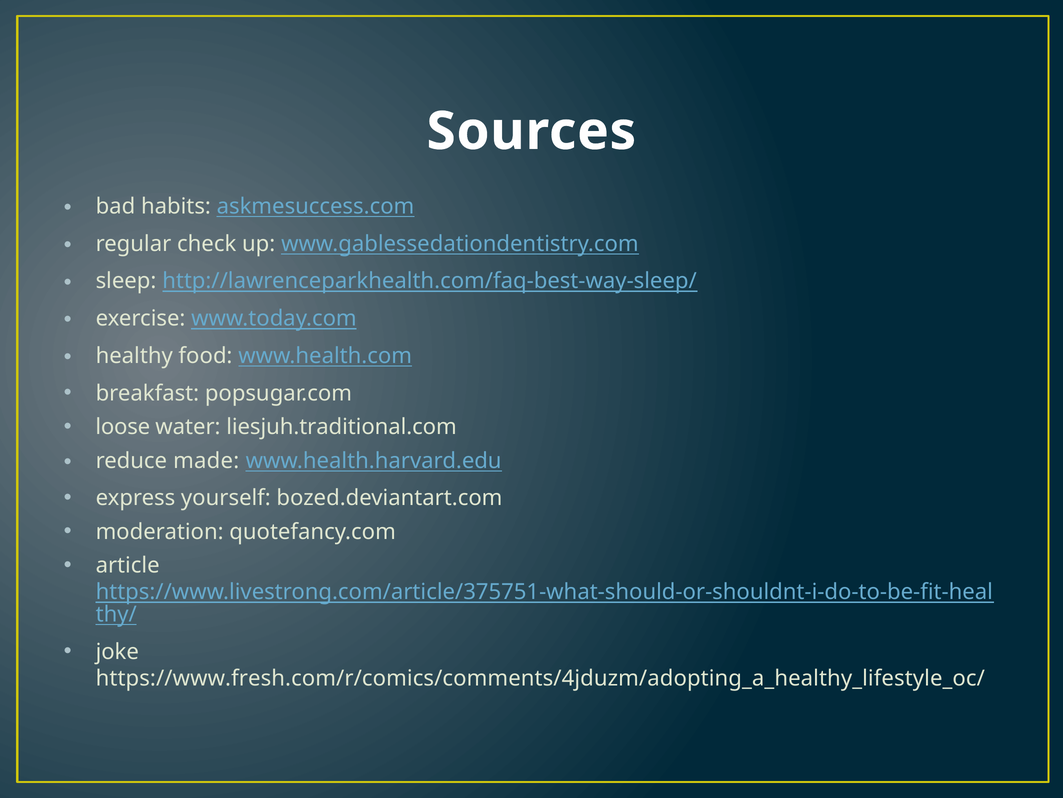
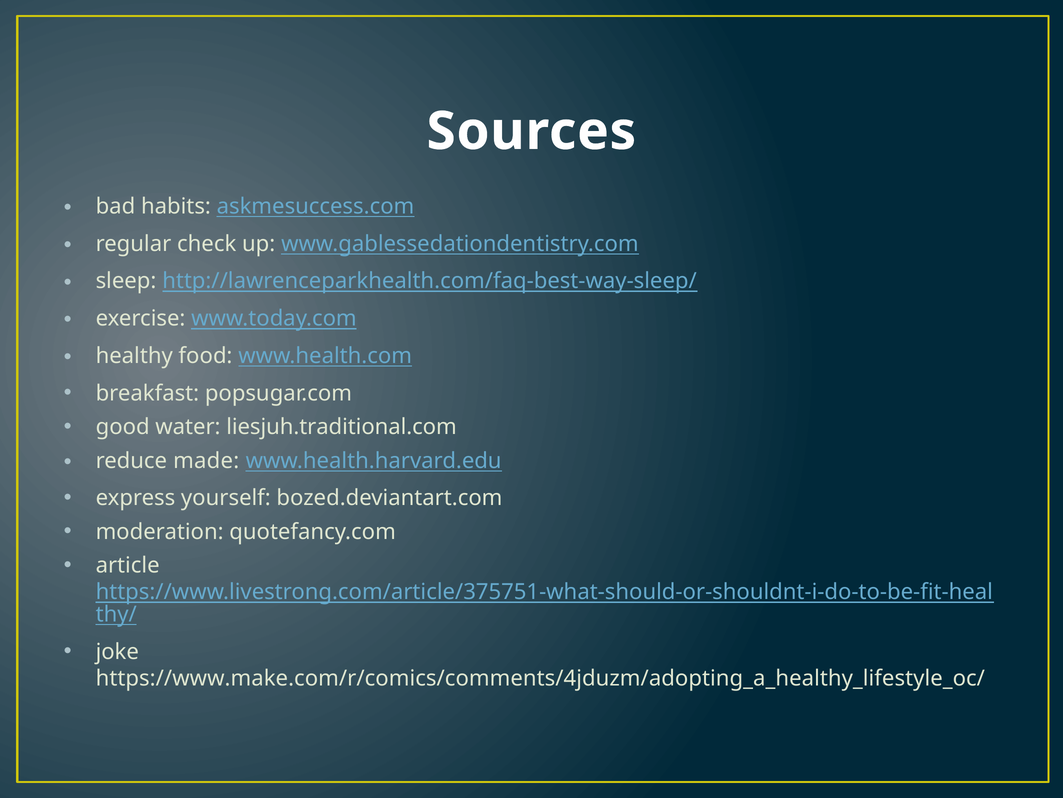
loose: loose -> good (123, 427)
https://www.fresh.com/r/comics/comments/4jduzm/adopting_a_healthy_lifestyle_oc/: https://www.fresh.com/r/comics/comments/4jduzm/adopting_a_healthy_lifestyle_oc/ -> https://www.make.com/r/comics/comments/4jduzm/adopting_a_healthy_lifestyle_oc/ (540, 678)
